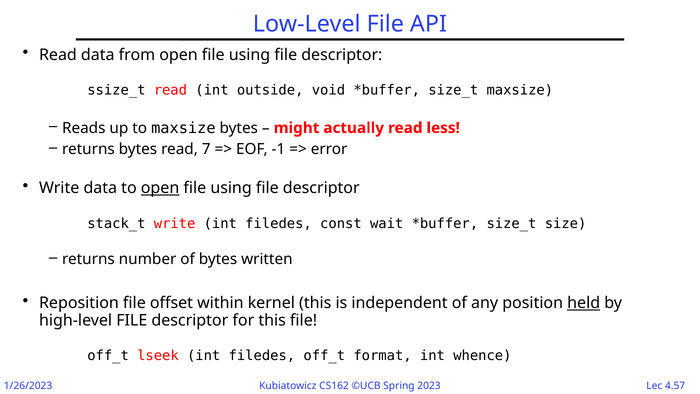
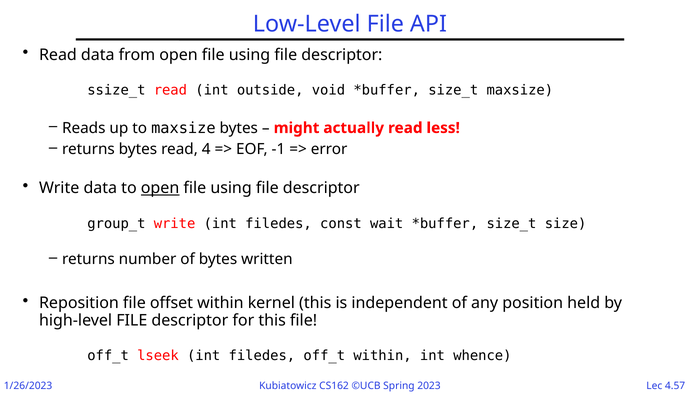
7: 7 -> 4 (206, 149)
stack_t: stack_t -> group_t (116, 223)
held underline: present -> none (584, 303)
off_t format: format -> within (383, 355)
